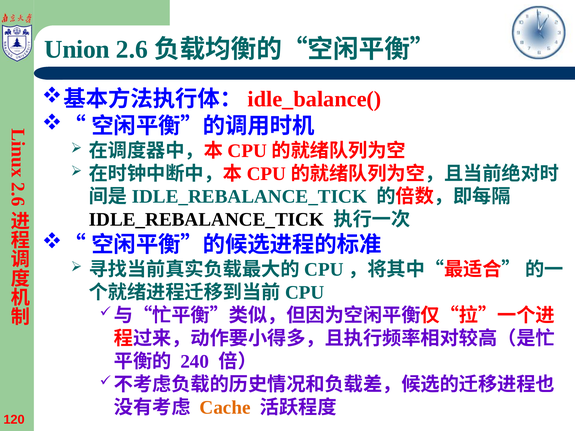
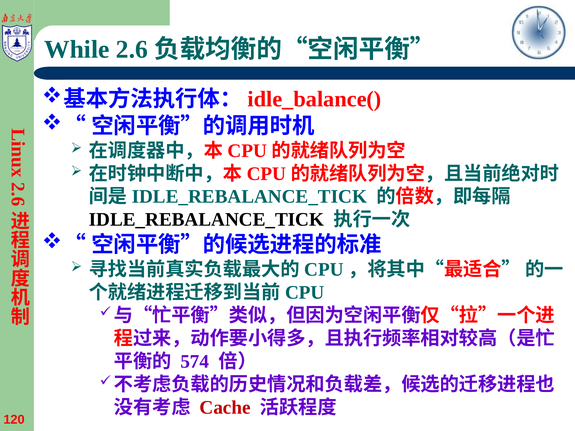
Union: Union -> While (77, 49)
240: 240 -> 574 (195, 362)
Cache colour: orange -> red (225, 408)
